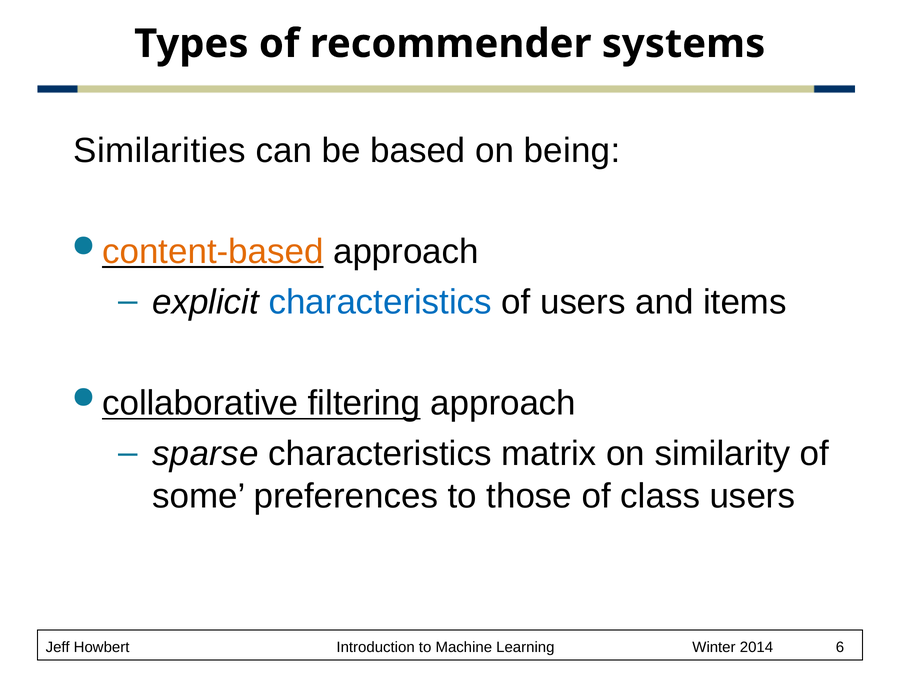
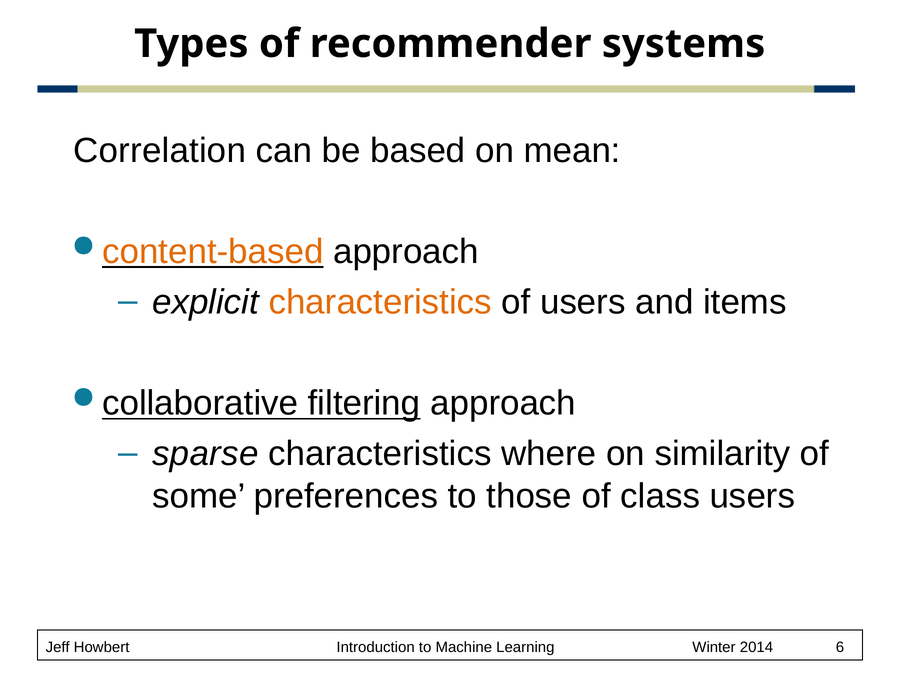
Similarities: Similarities -> Correlation (160, 151)
being: being -> mean (572, 151)
characteristics colour: blue -> orange (380, 302)
matrix: matrix -> where (549, 454)
